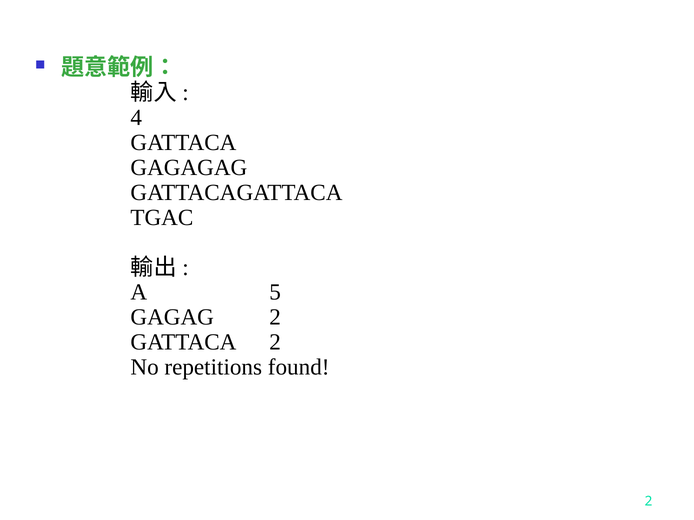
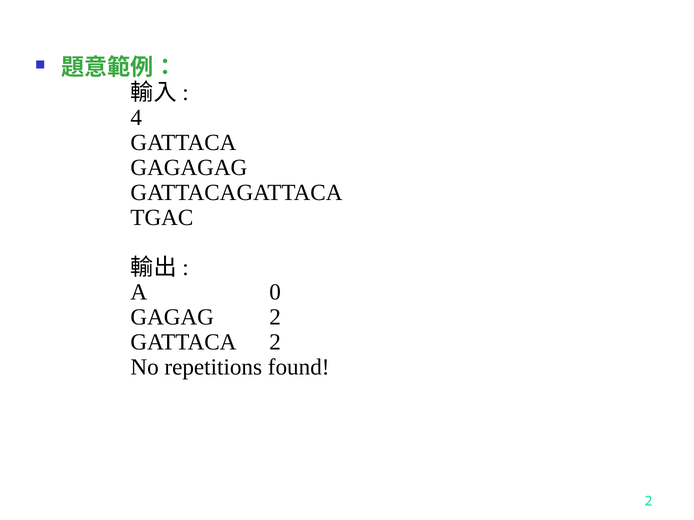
5: 5 -> 0 (275, 293)
